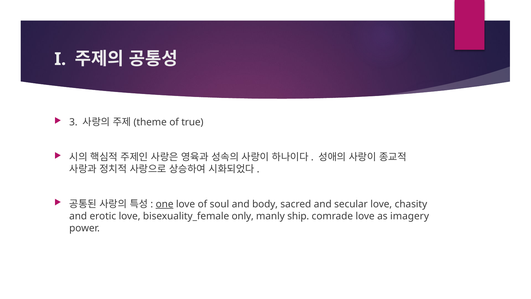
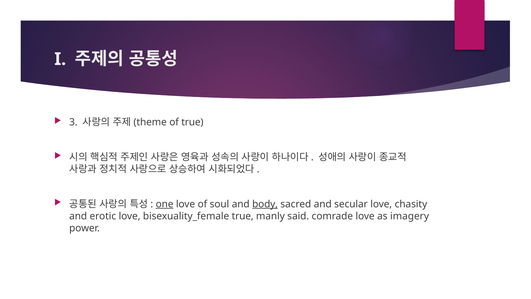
body underline: none -> present (265, 204)
bisexuality_female only: only -> true (243, 216)
ship: ship -> said (298, 216)
